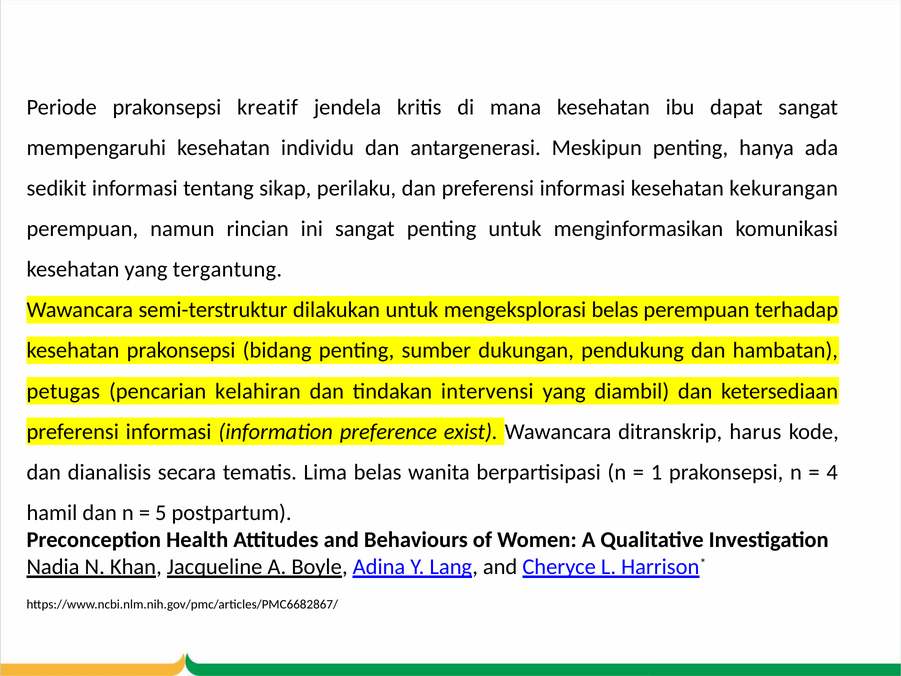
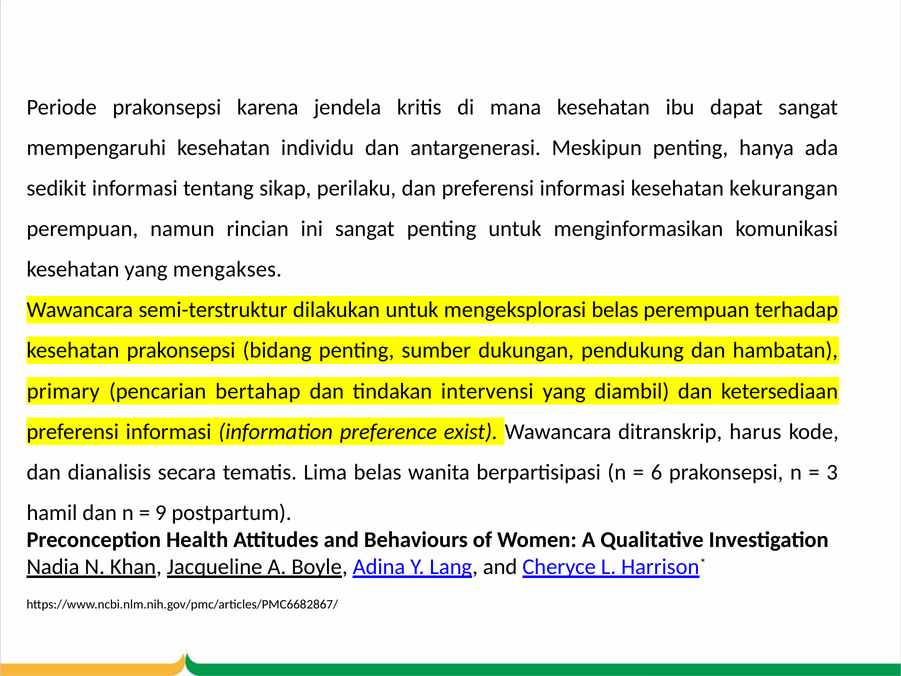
kreatif: kreatif -> karena (268, 107)
tergantung: tergantung -> mengakses (227, 269)
petugas: petugas -> primary (63, 391)
kelahiran: kelahiran -> bertahap (258, 391)
1: 1 -> 6 (656, 472)
4: 4 -> 3 (832, 472)
5: 5 -> 9 (161, 513)
